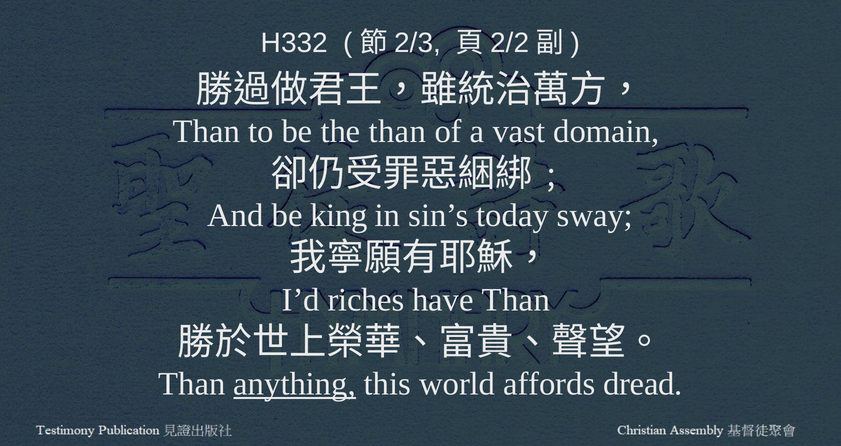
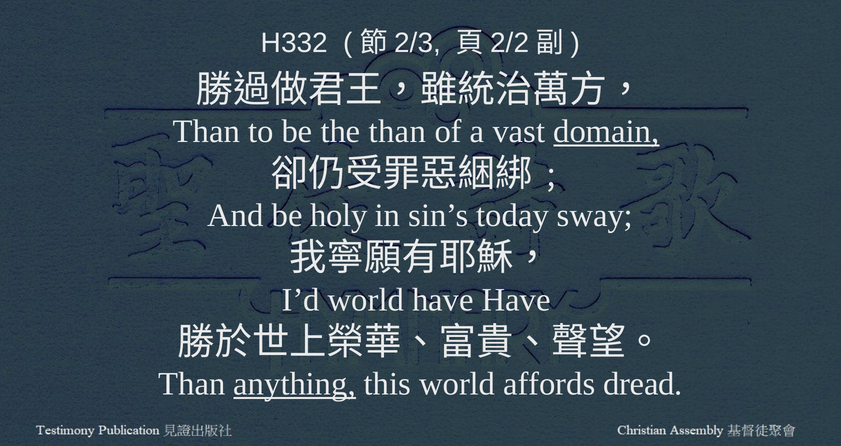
domain underline: none -> present (606, 131)
king: king -> holy (339, 216)
I’d riches: riches -> world (366, 300)
have Than: Than -> Have (516, 300)
